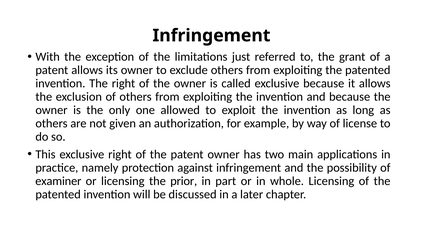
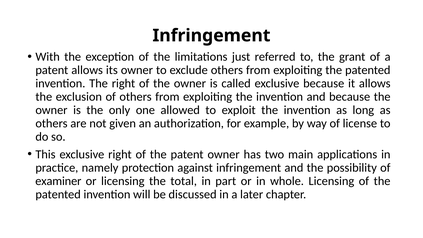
prior: prior -> total (184, 181)
